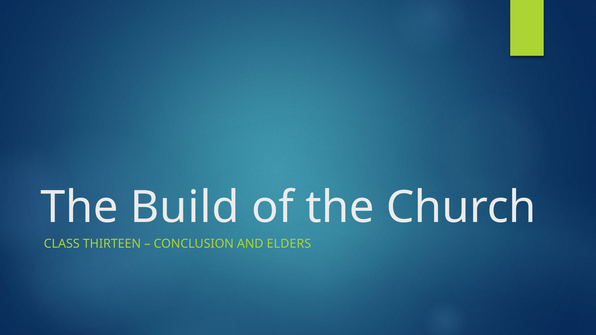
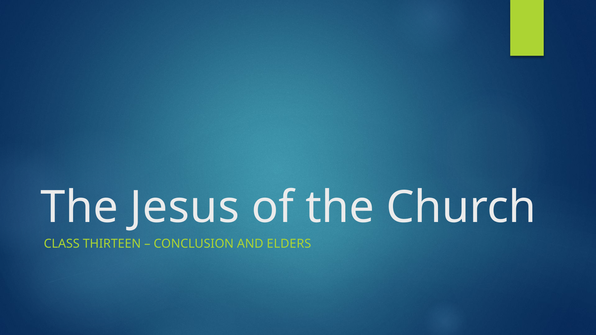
Build: Build -> Jesus (185, 208)
